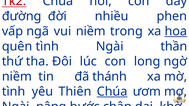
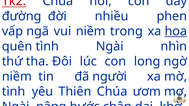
thần: thần -> nhìn (174, 46)
thánh: thánh -> người (110, 77)
Chúa underline: present -> none (112, 92)
